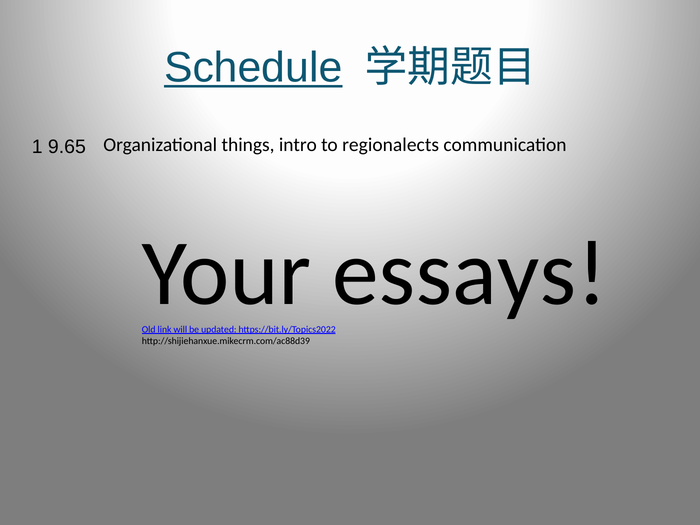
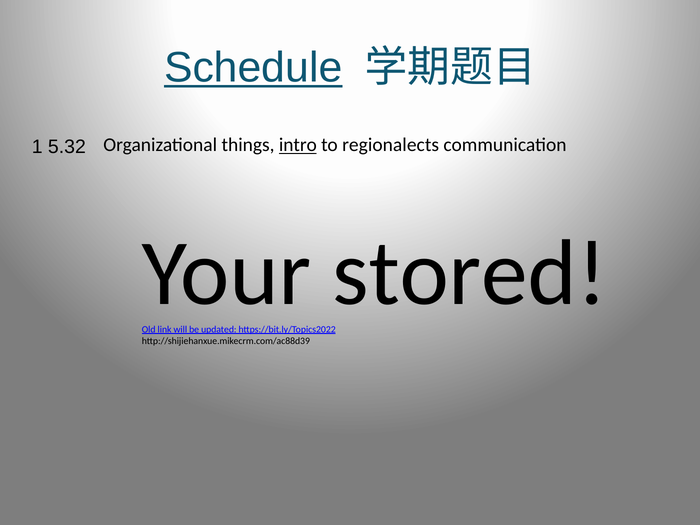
9.65: 9.65 -> 5.32 (67, 147)
intro underline: none -> present (298, 145)
essays: essays -> stored (470, 273)
